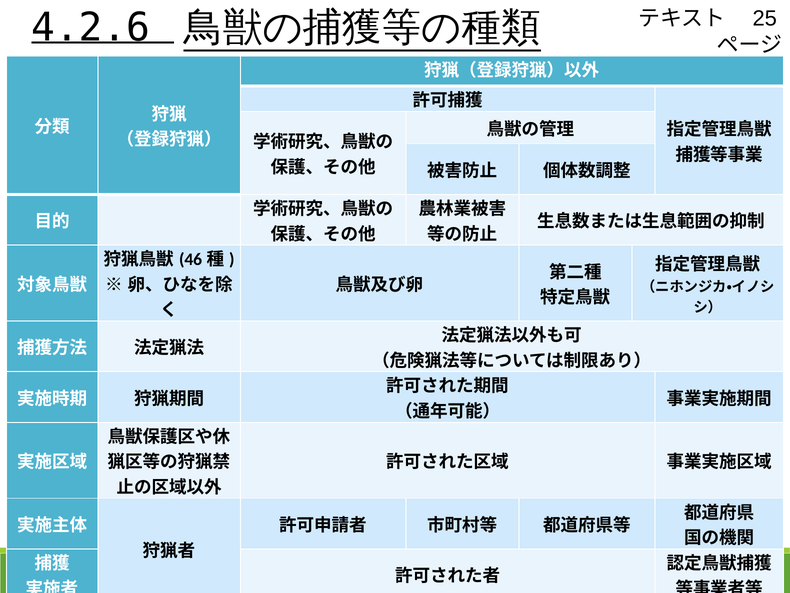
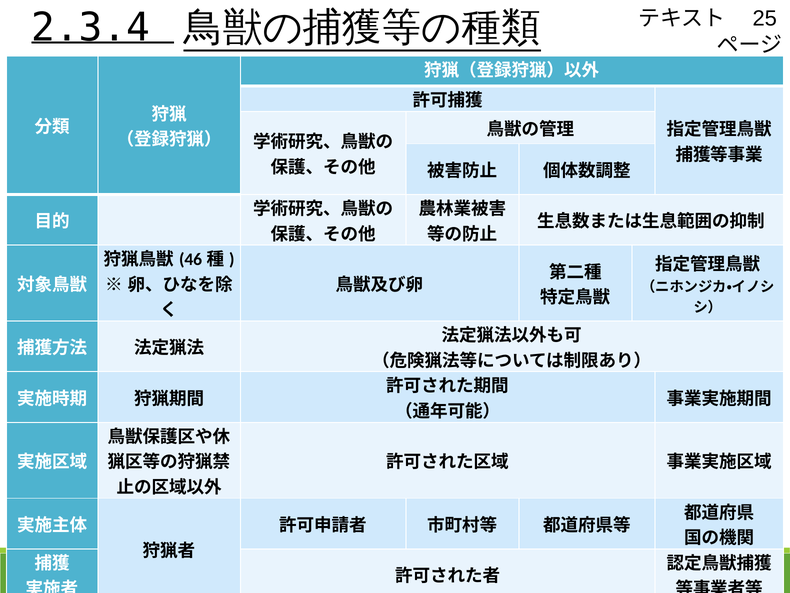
4.2.6: 4.2.6 -> 2.3.4 (91, 28)
